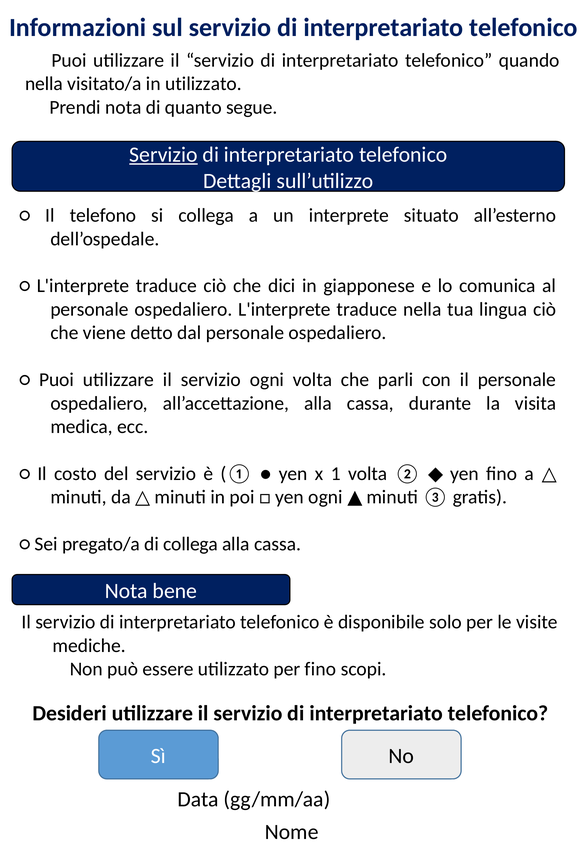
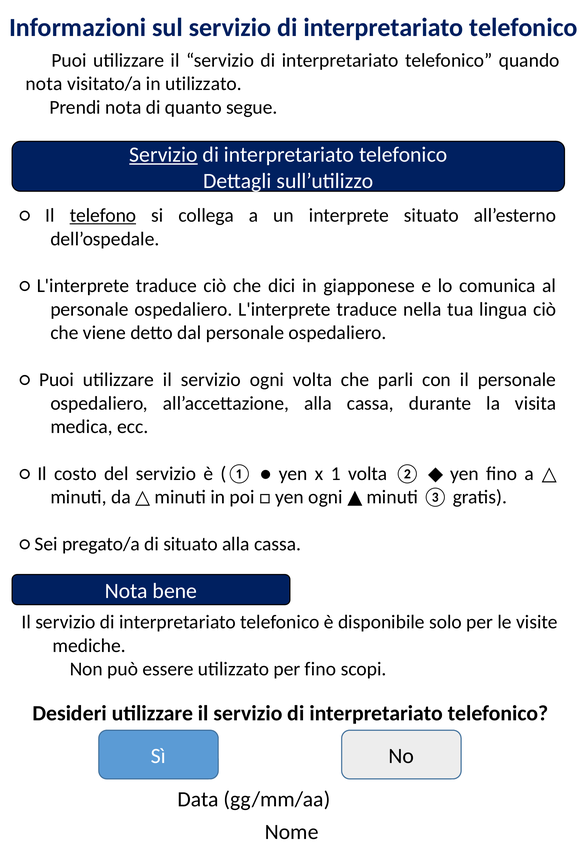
nella: nella -> nota (44, 84)
telefono underline: none -> present (103, 215)
di collega: collega -> situato (191, 544)
